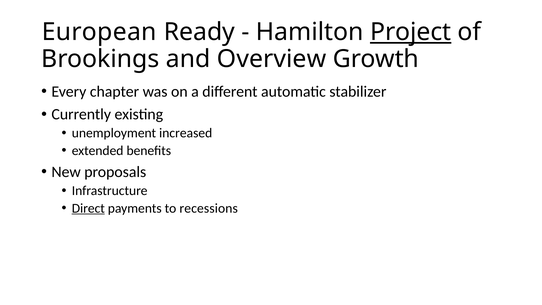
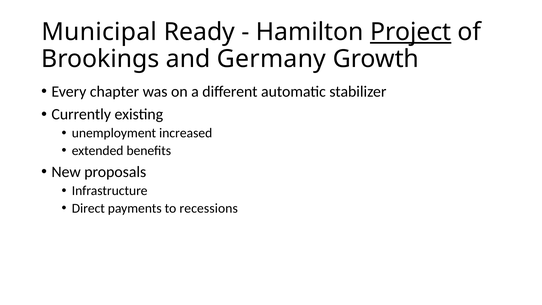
European: European -> Municipal (99, 32)
Overview: Overview -> Germany (271, 59)
Direct underline: present -> none (88, 208)
